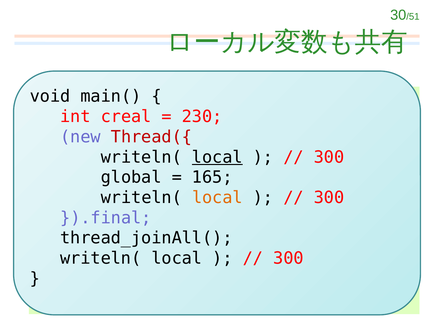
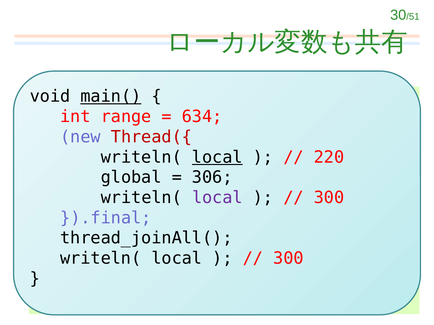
main( underline: none -> present (111, 97)
creal: creal -> range (126, 117)
230: 230 -> 634 (202, 117)
300: 300 -> 220 (329, 157)
165: 165 -> 306 (212, 178)
local colour: orange -> purple (217, 198)
